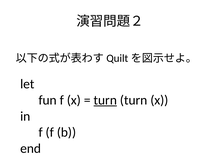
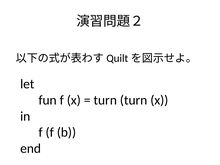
turn underline: present -> none (105, 100)
